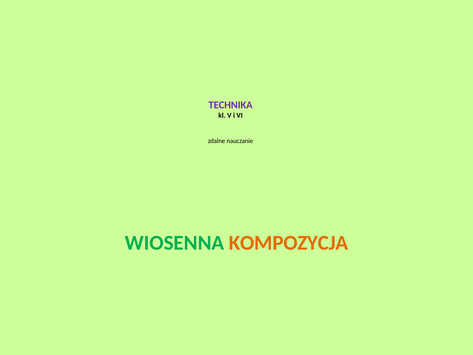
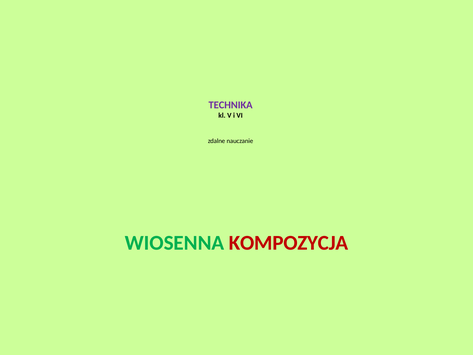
KOMPOZYCJA colour: orange -> red (289, 243)
